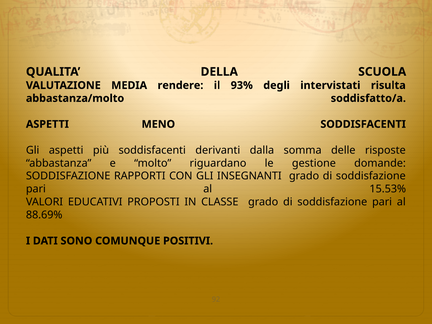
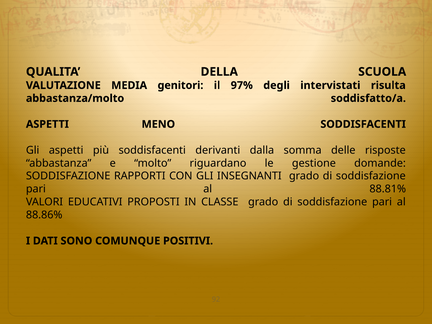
rendere: rendere -> genitori (180, 85)
93%: 93% -> 97% (242, 85)
15.53%: 15.53% -> 88.81% (388, 189)
88.69%: 88.69% -> 88.86% (44, 215)
